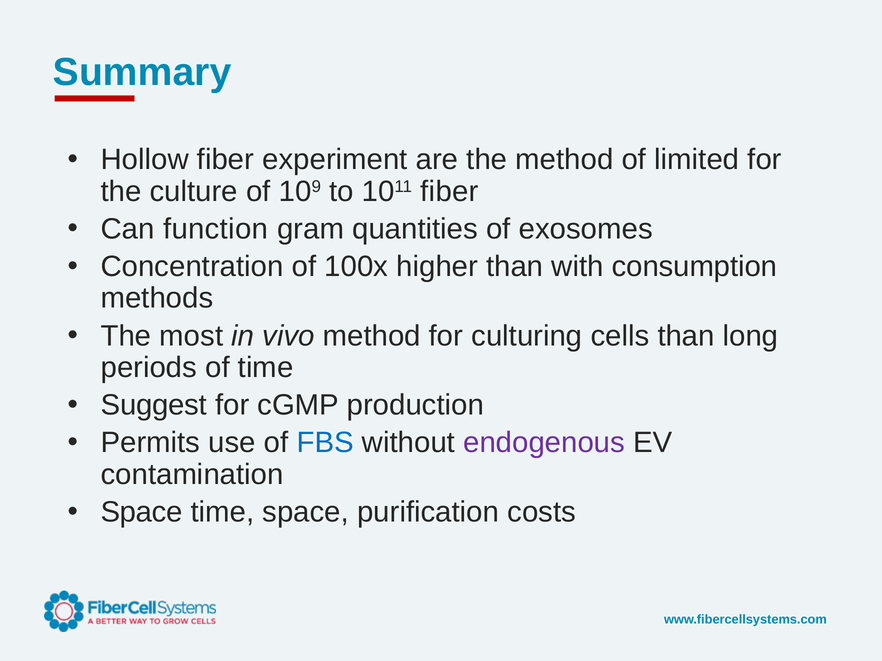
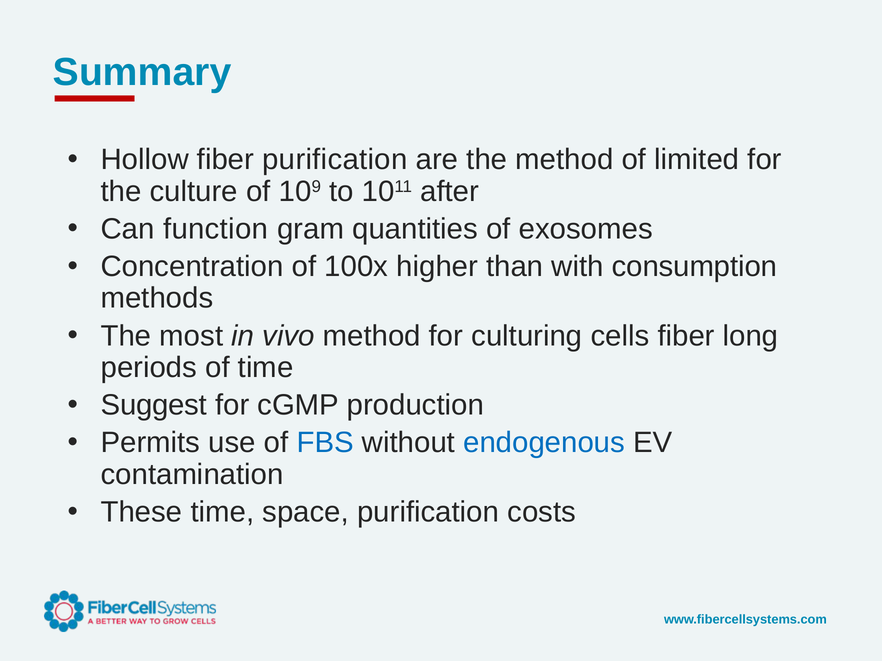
fiber experiment: experiment -> purification (335, 160)
1011 fiber: fiber -> after (450, 192)
cells than: than -> fiber (686, 336)
endogenous colour: purple -> blue (544, 443)
Space: Space -> These (142, 512)
